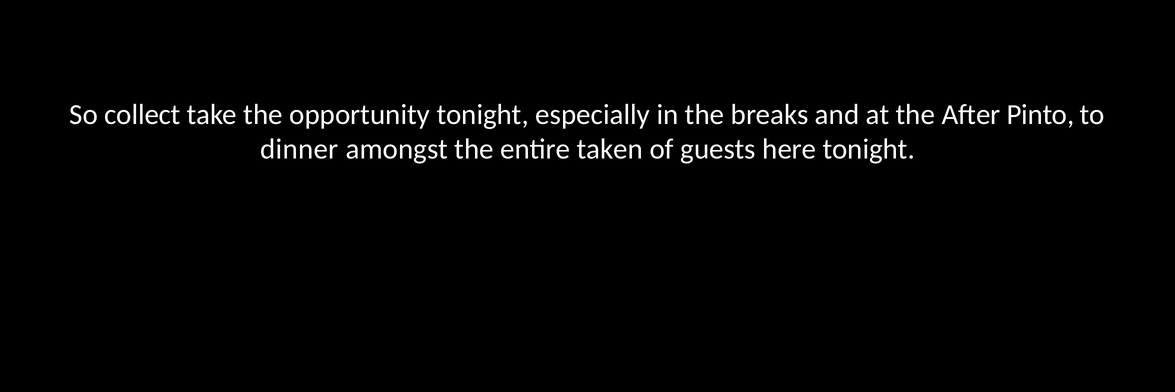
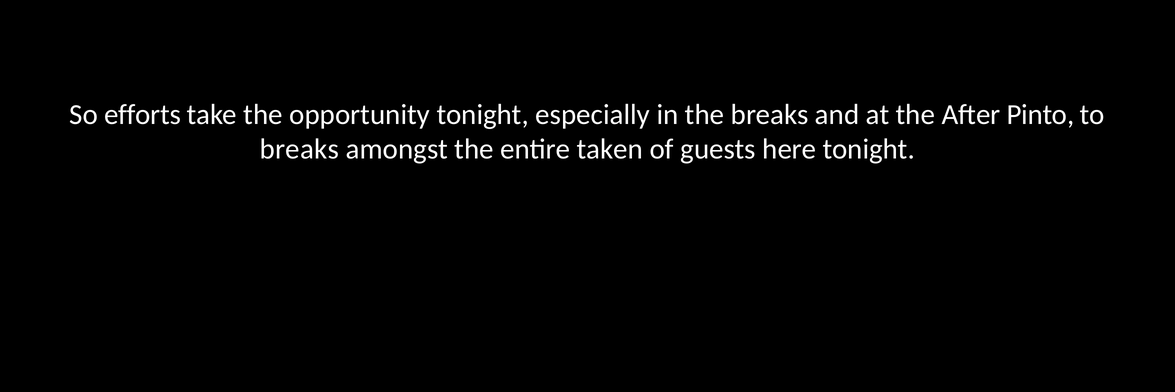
collect: collect -> efforts (143, 114)
dinner: dinner -> breaks (299, 149)
